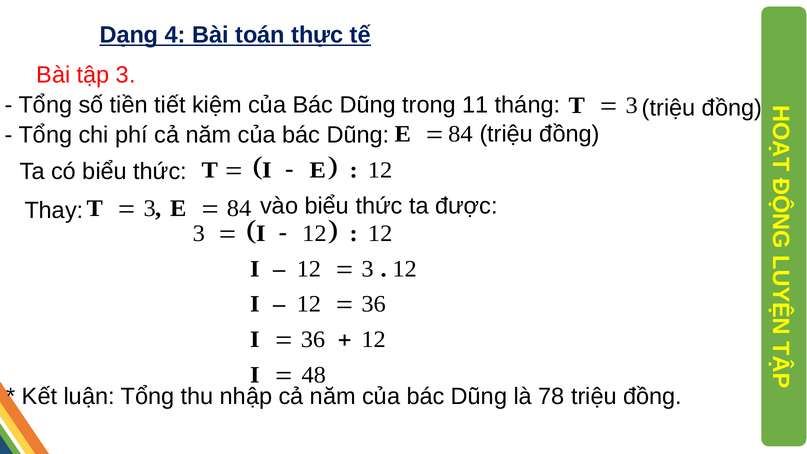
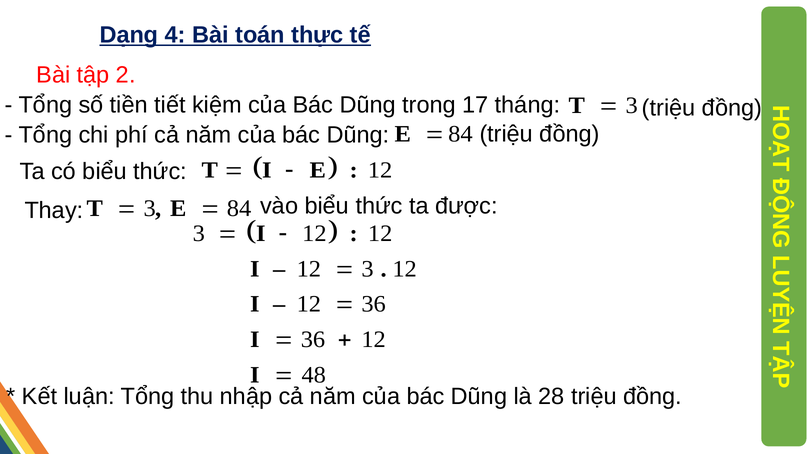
tập 3: 3 -> 2 (126, 75)
11: 11 -> 17 (475, 105)
78: 78 -> 28 (551, 396)
